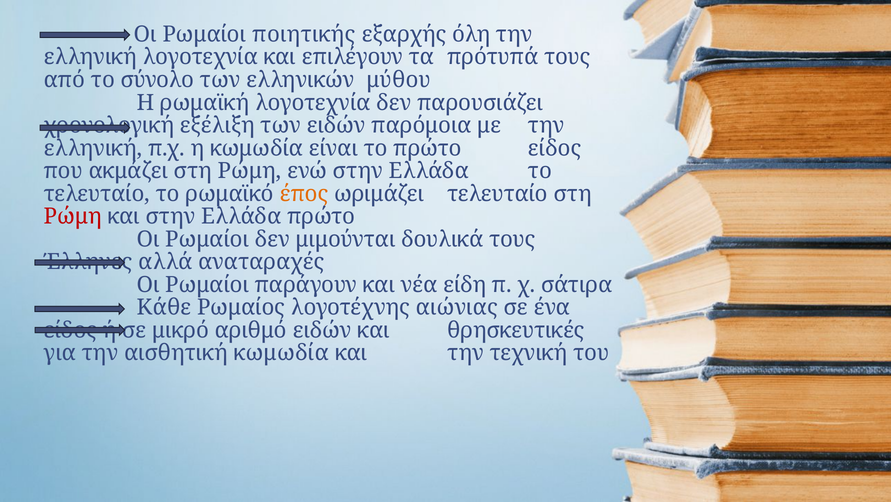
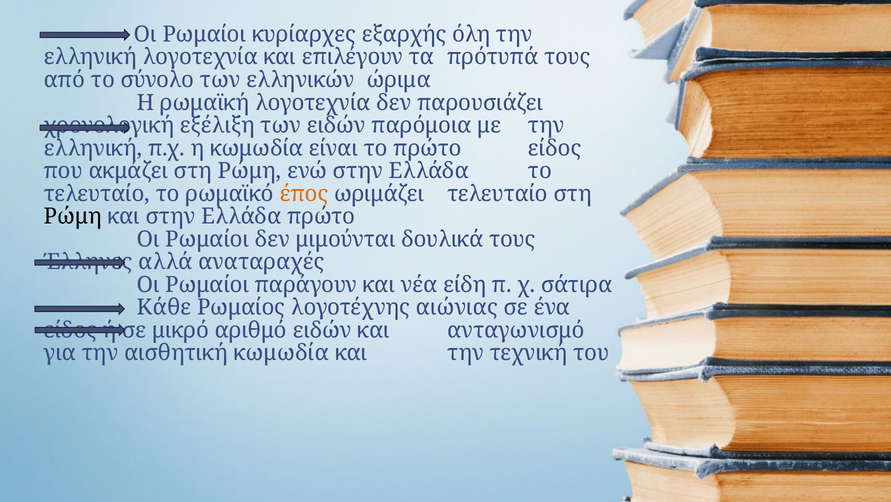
ποιητικής: ποιητικής -> κυρίαρχες (304, 34)
μύθου: μύθου -> ώριμα (399, 80)
Ρώμη colour: red -> black (73, 216)
θρησκευτικές: θρησκευτικές -> ανταγωνισμό (516, 330)
